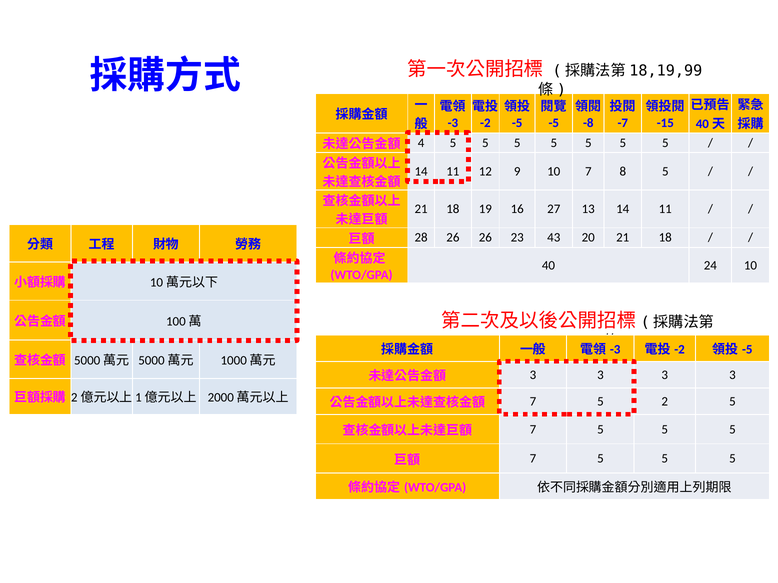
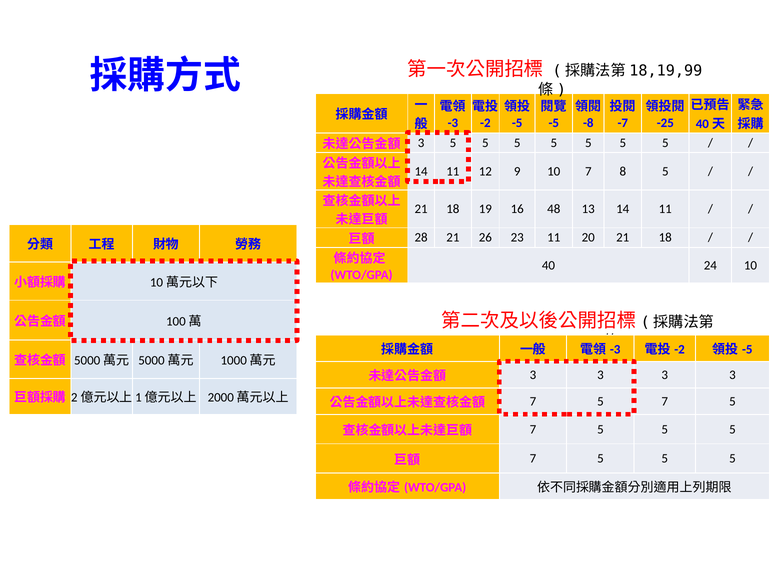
-15: -15 -> -25 (665, 123)
4: 4 -> 3 (421, 143)
27: 27 -> 48 (554, 209)
28 26: 26 -> 21 (453, 238)
23 43: 43 -> 11 (554, 238)
5 2: 2 -> 7 (665, 402)
